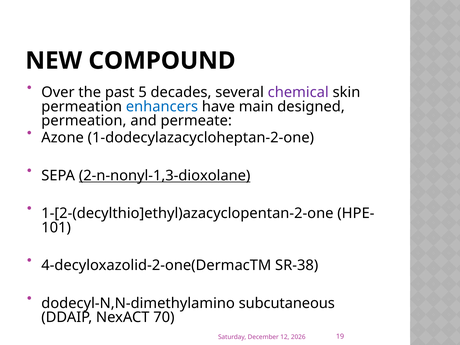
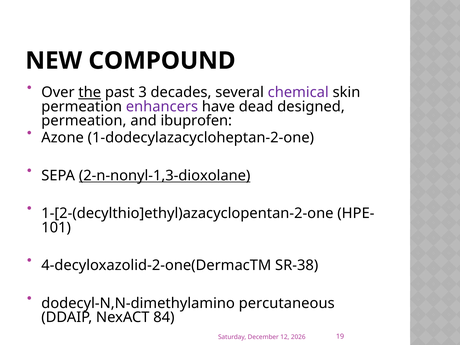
the underline: none -> present (90, 92)
5: 5 -> 3 (143, 92)
enhancers colour: blue -> purple (162, 107)
main: main -> dead (256, 107)
permeate: permeate -> ibuprofen (196, 121)
subcutaneous: subcutaneous -> percutaneous (287, 303)
70: 70 -> 84 (164, 317)
